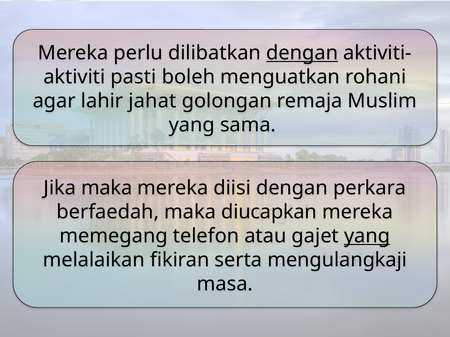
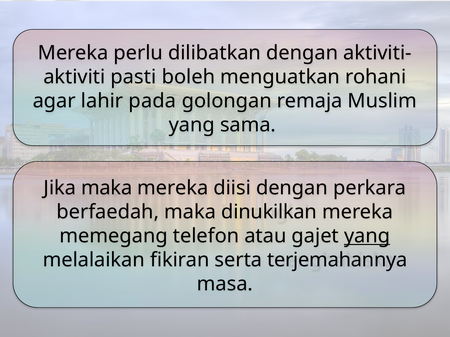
dengan underline: present -> none (302, 53)
jahat: jahat -> pada (152, 101)
diucapkan: diucapkan -> dinukilkan (269, 212)
mengulangkaji: mengulangkaji -> terjemahannya (337, 260)
